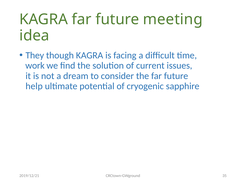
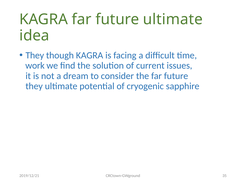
future meeting: meeting -> ultimate (173, 19)
help: help -> they (34, 86)
